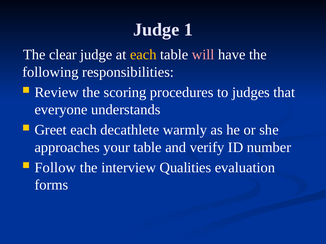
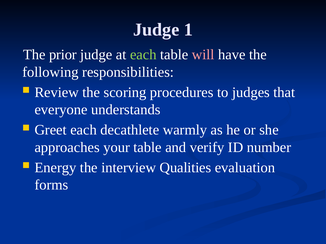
clear: clear -> prior (63, 55)
each colour: yellow -> light green (143, 55)
Follow: Follow -> Energy (55, 168)
